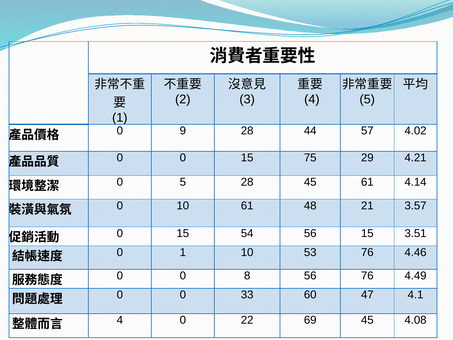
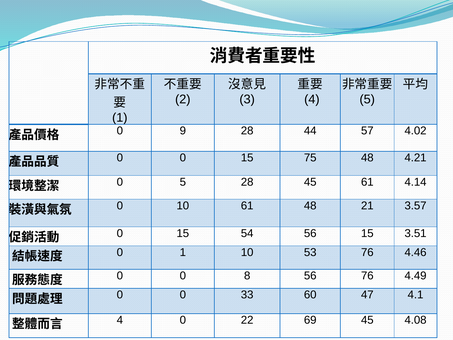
75 29: 29 -> 48 (367, 158)
